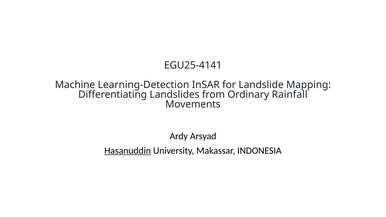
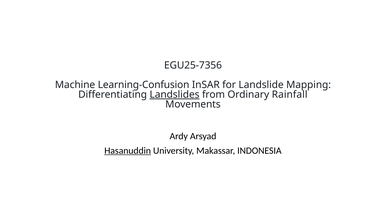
EGU25-4141: EGU25-4141 -> EGU25-7356 (193, 65)
Learning-Detection: Learning-Detection -> Learning-Confusion (144, 85)
Landslides underline: none -> present (175, 95)
